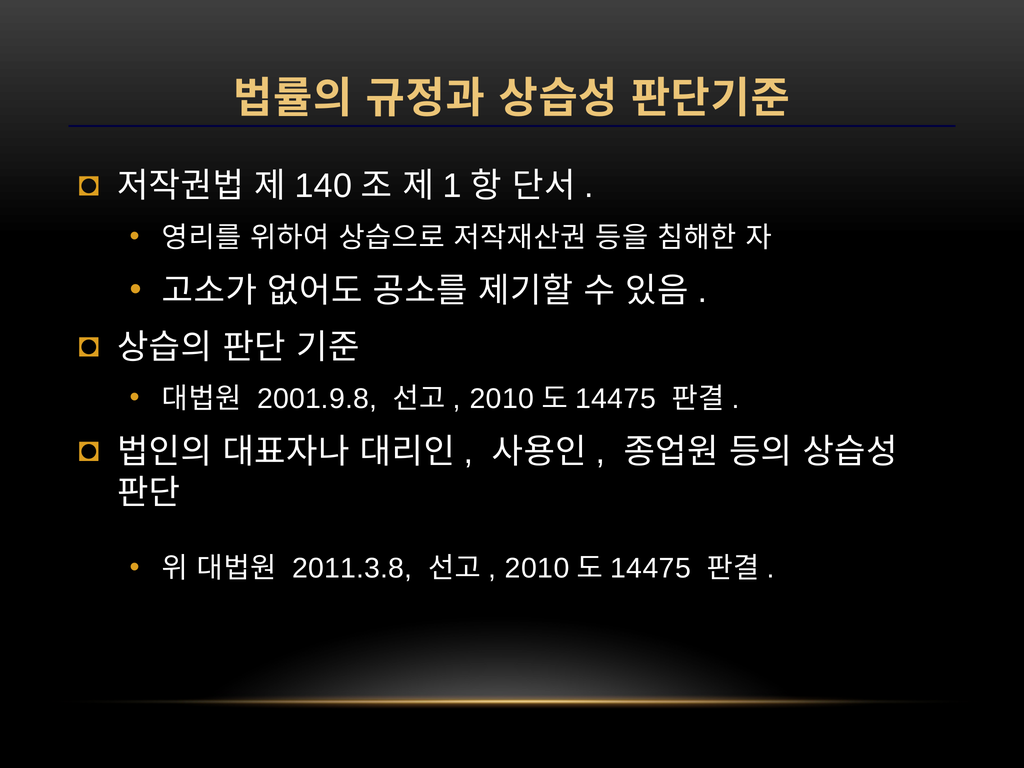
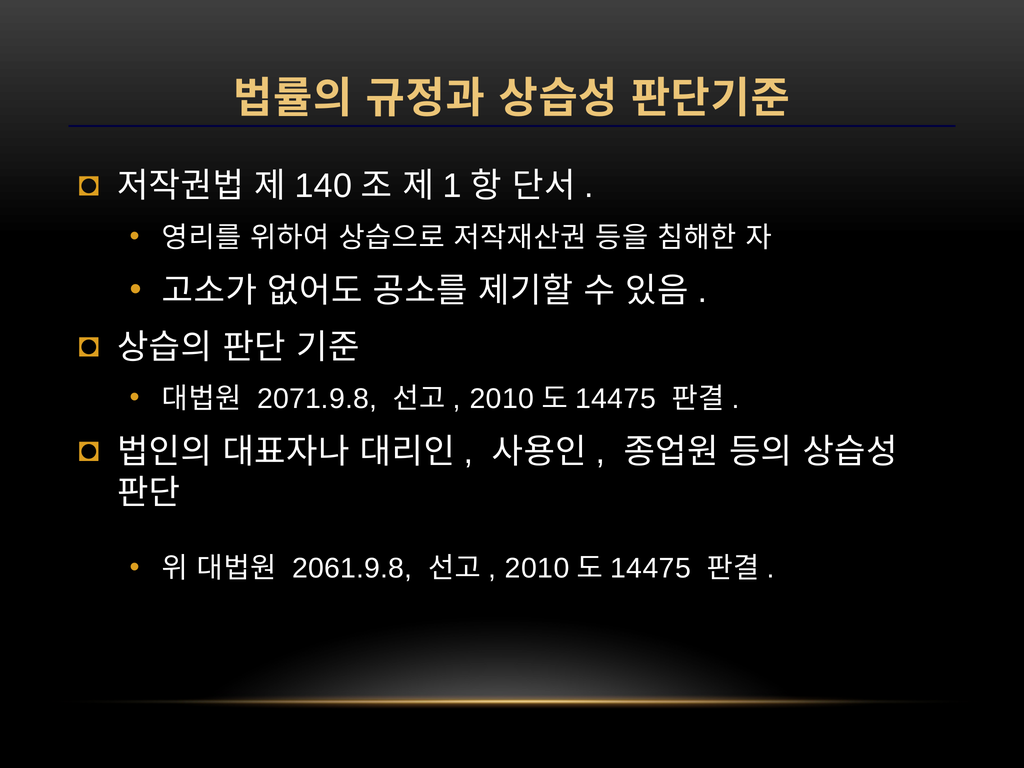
2001.9.8: 2001.9.8 -> 2071.9.8 (317, 399)
2011.3.8: 2011.3.8 -> 2061.9.8 (352, 568)
